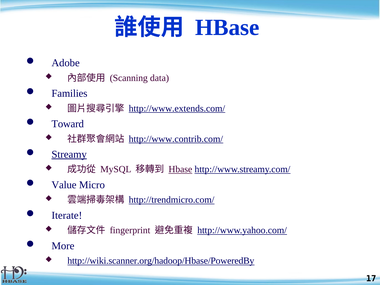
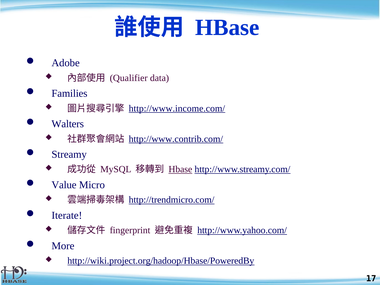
Scanning: Scanning -> Qualifier (129, 78)
http://www.extends.com/: http://www.extends.com/ -> http://www.income.com/ (177, 108)
Toward: Toward -> Walters (68, 124)
Streamy underline: present -> none (69, 154)
http://wiki.scanner.org/hadoop/Hbase/PoweredBy: http://wiki.scanner.org/hadoop/Hbase/PoweredBy -> http://wiki.project.org/hadoop/Hbase/PoweredBy (161, 261)
